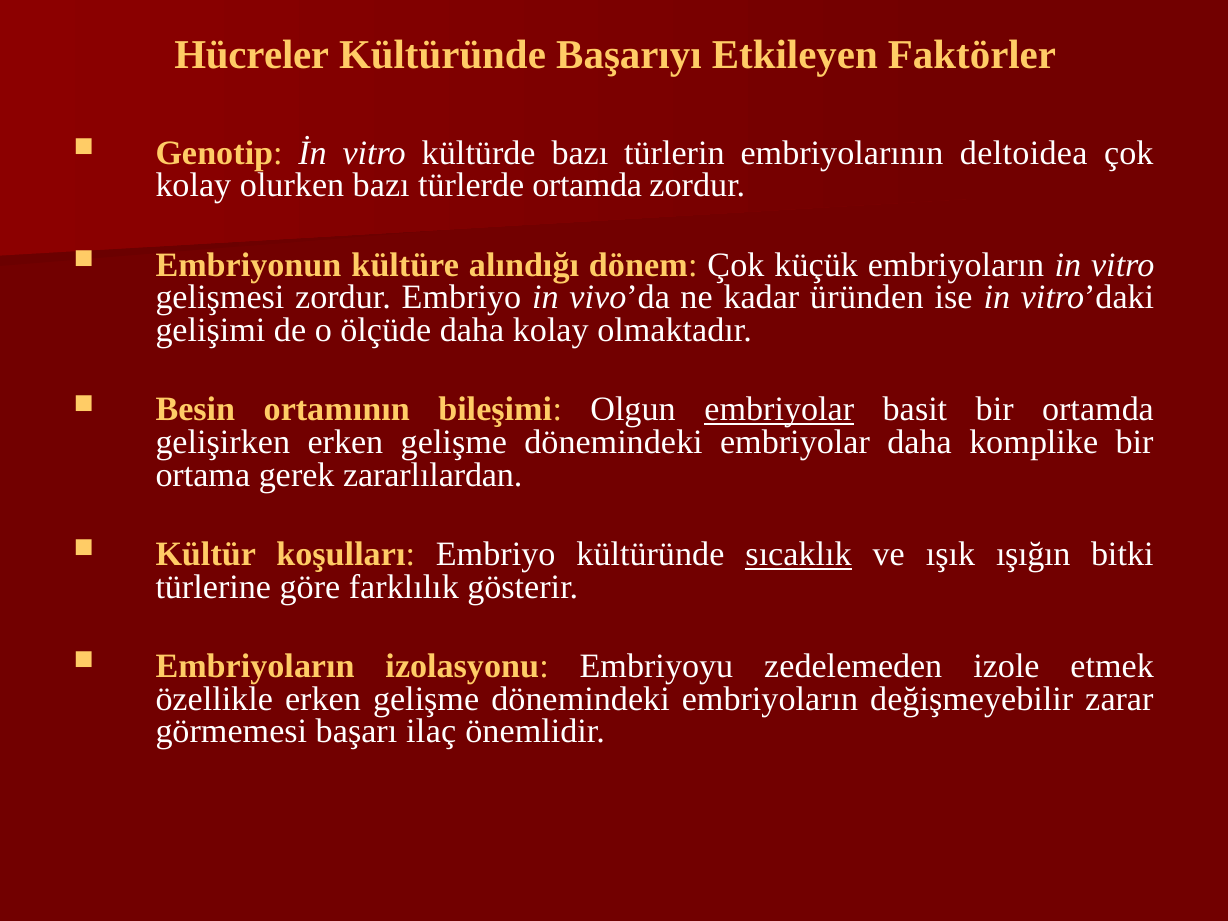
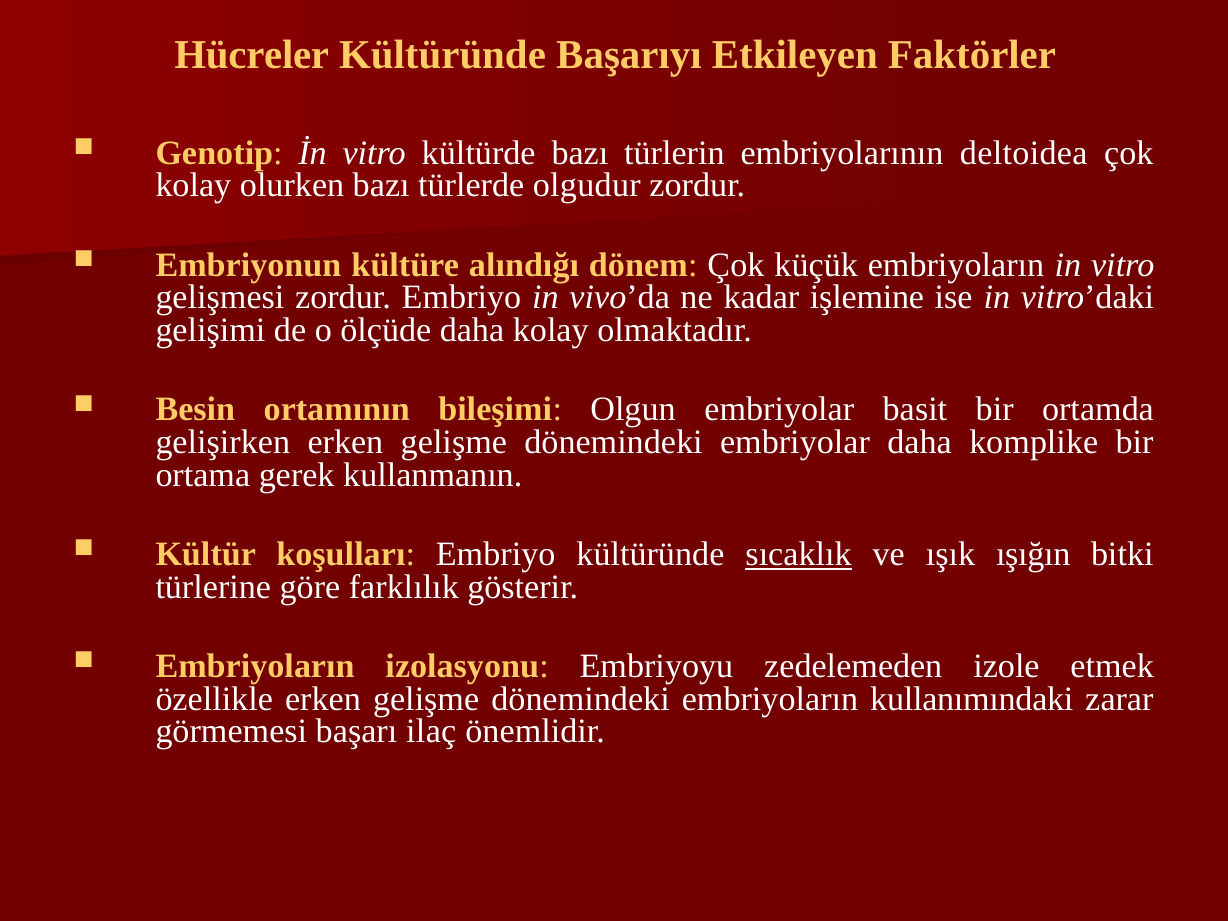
türlerde ortamda: ortamda -> olgudur (587, 186)
üründen: üründen -> işlemine (867, 298)
embriyolar underline: present -> none (779, 409)
zararlılardan: zararlılardan -> kullanmanın (433, 475)
değişmeyebilir: değişmeyebilir -> kullanımındaki (972, 699)
